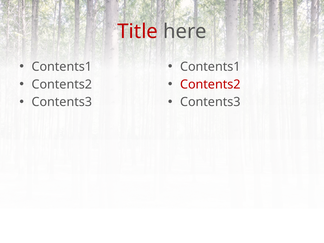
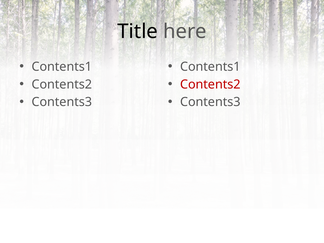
Title colour: red -> black (138, 31)
